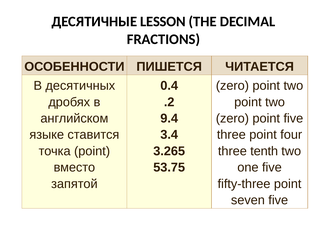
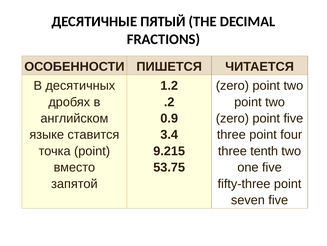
LESSON: LESSON -> ПЯТЫЙ (163, 22)
0.4: 0.4 -> 1.2 (169, 85)
9.4: 9.4 -> 0.9 (169, 118)
3.265: 3.265 -> 9.215 (169, 151)
